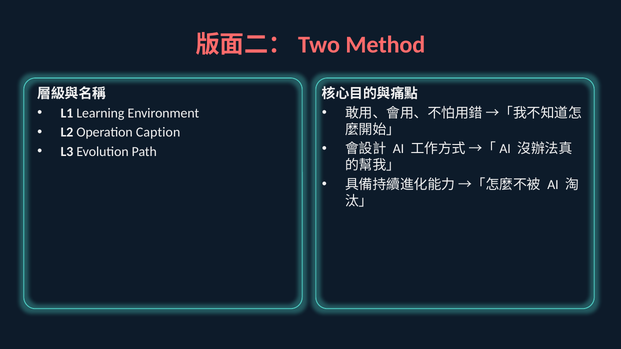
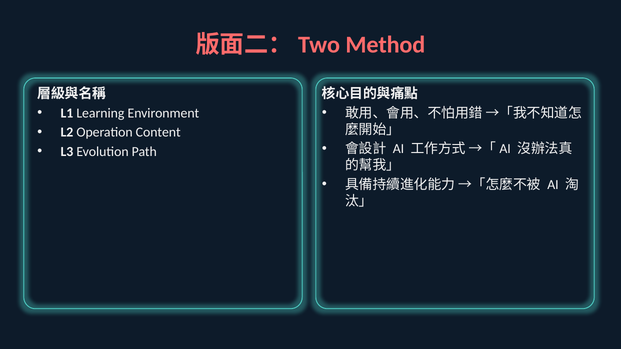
Caption: Caption -> Content (158, 132)
